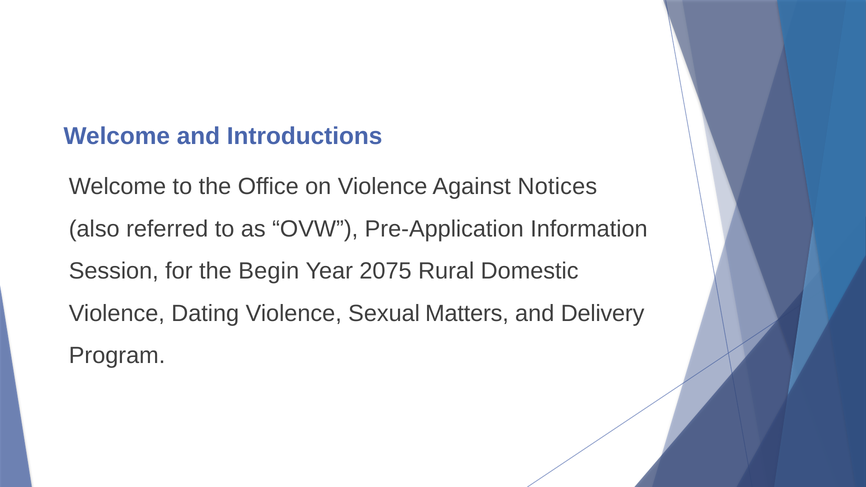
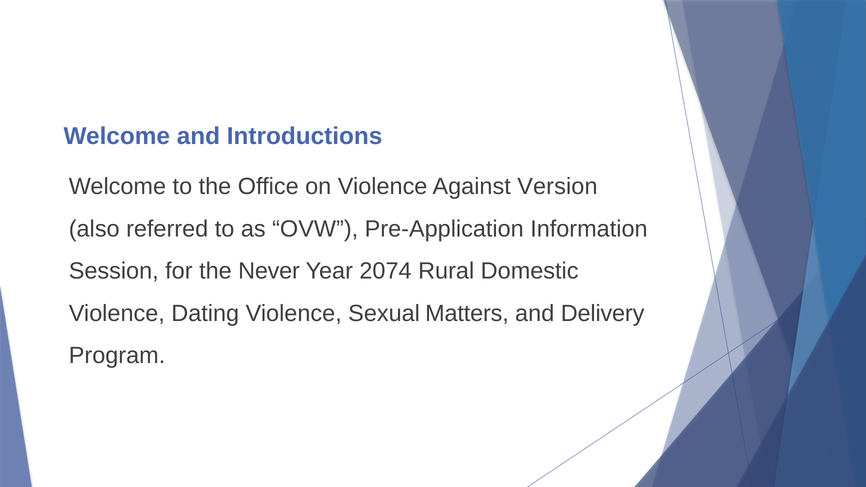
Notices: Notices -> Version (557, 187)
Begin: Begin -> Never (269, 271)
2075: 2075 -> 2074 (386, 271)
